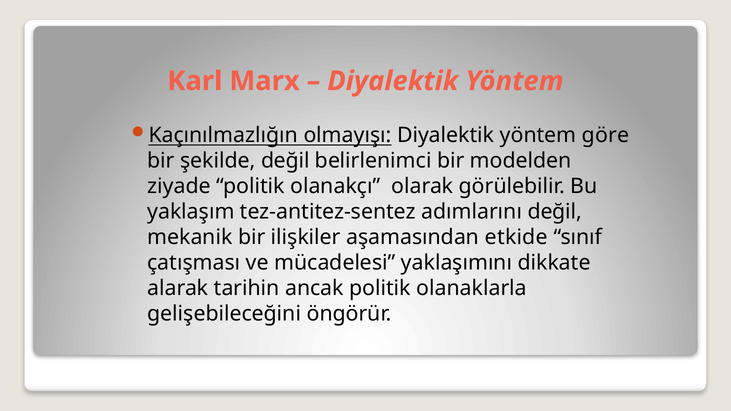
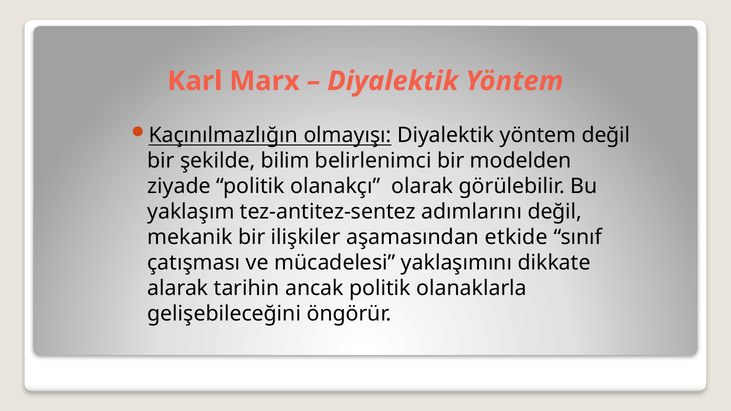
yöntem göre: göre -> değil (606, 135)
şekilde değil: değil -> bilim (285, 161)
